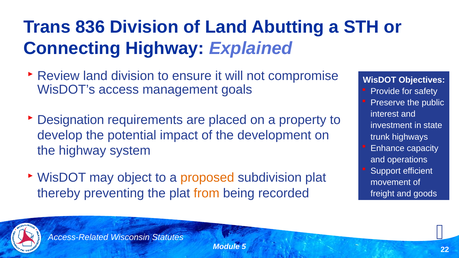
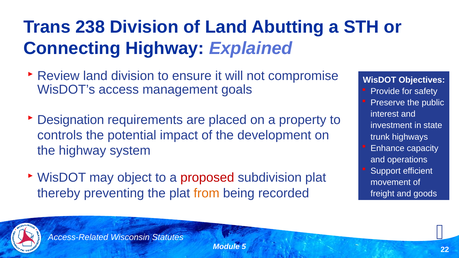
836: 836 -> 238 (90, 27)
develop: develop -> controls (60, 135)
proposed colour: orange -> red (207, 178)
